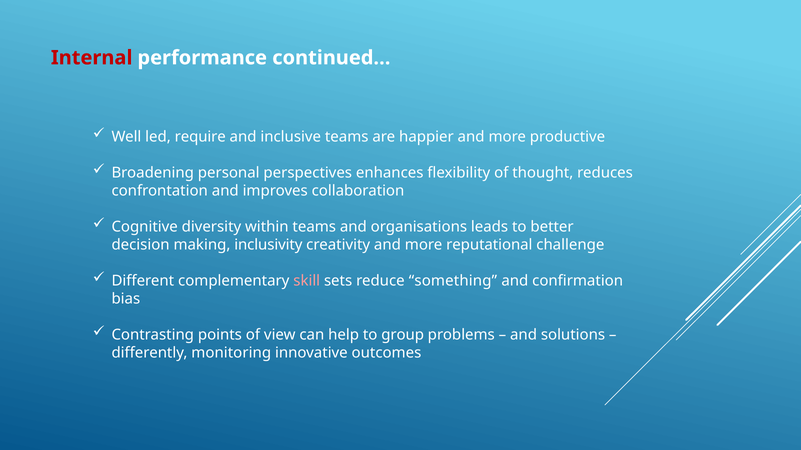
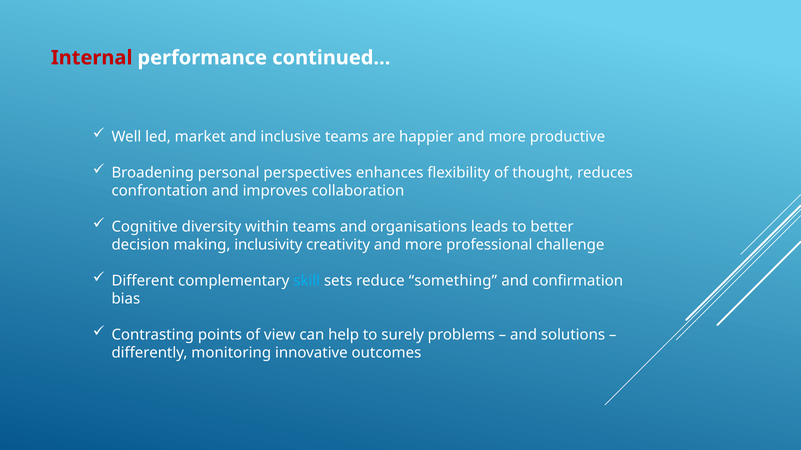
require: require -> market (200, 137)
reputational: reputational -> professional (489, 245)
skill colour: pink -> light blue (307, 281)
group: group -> surely (403, 335)
